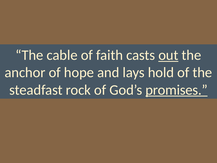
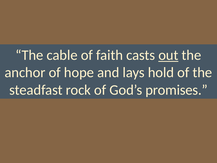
promises underline: present -> none (176, 90)
